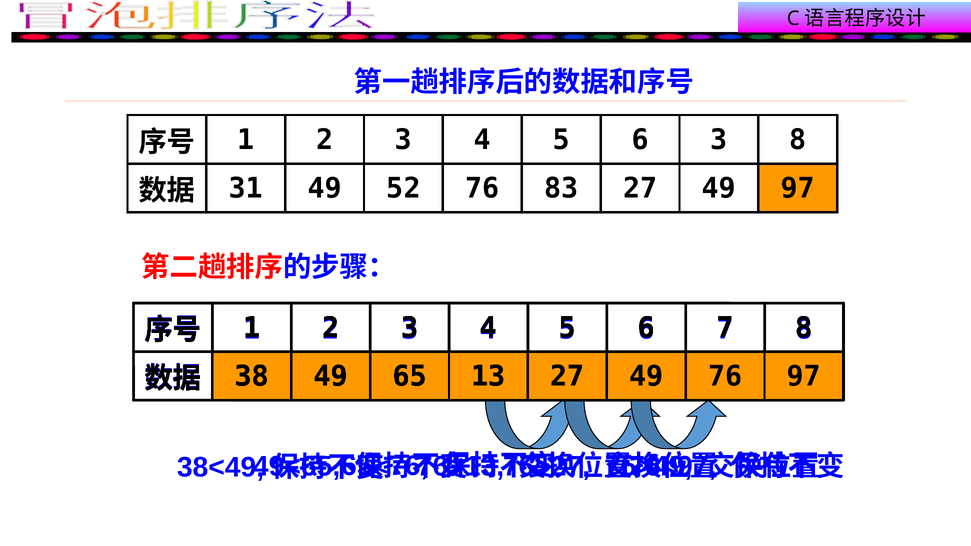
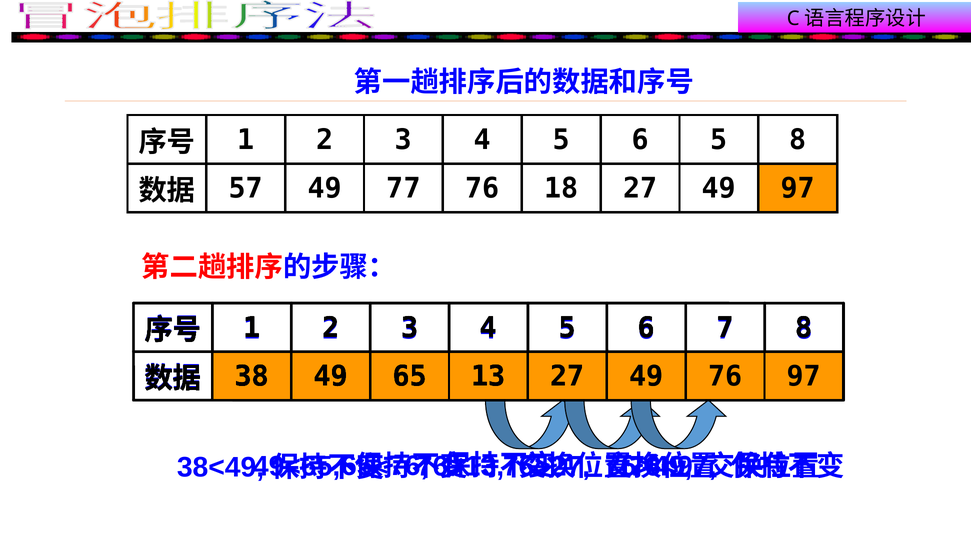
5 6 3: 3 -> 5 (719, 140)
31: 31 -> 57 (246, 188)
52: 52 -> 77 (404, 188)
83: 83 -> 18 (561, 188)
